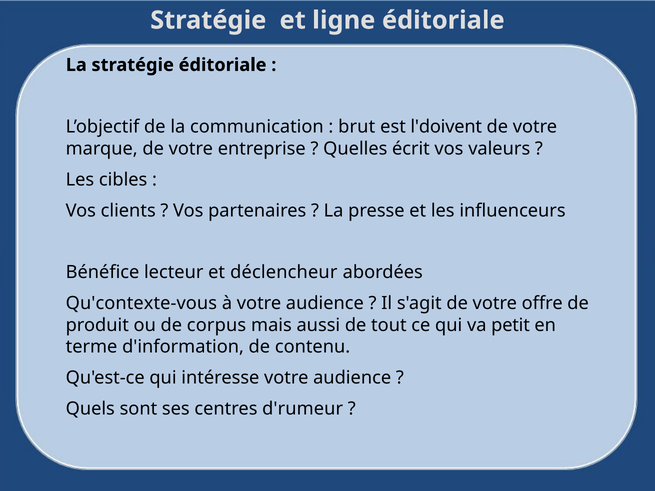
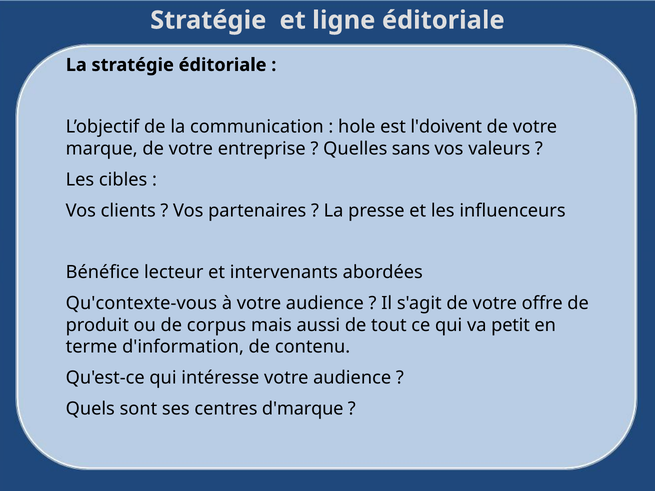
brut: brut -> hole (357, 127)
écrit: écrit -> sans (411, 149)
déclencheur: déclencheur -> intervenants (284, 273)
d'rumeur: d'rumeur -> d'marque (303, 409)
